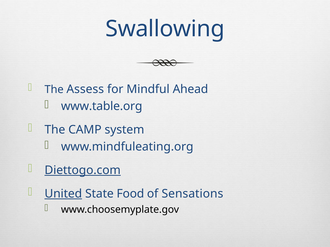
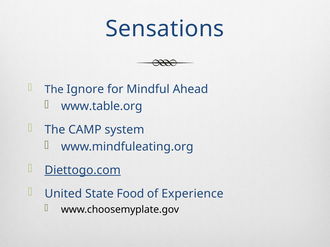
Swallowing: Swallowing -> Sensations (165, 29)
Assess: Assess -> Ignore (85, 89)
United underline: present -> none (63, 194)
Sensations: Sensations -> Experience (192, 194)
